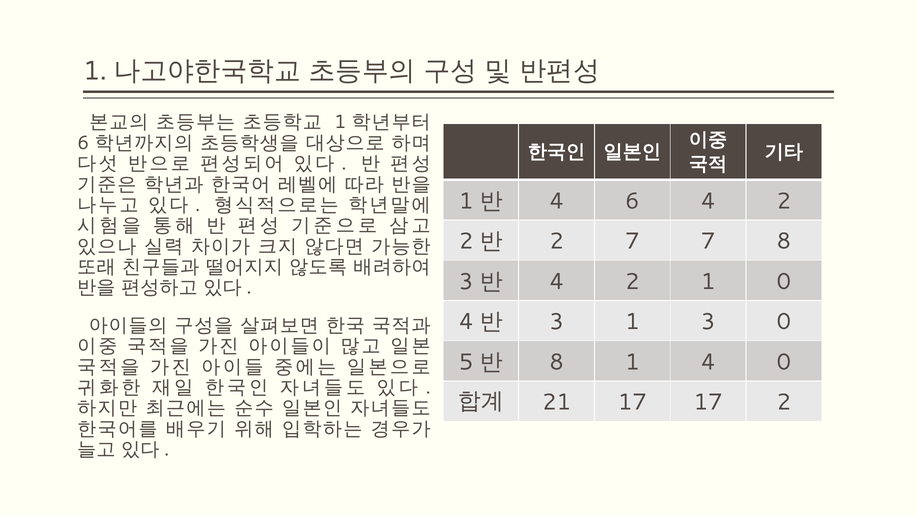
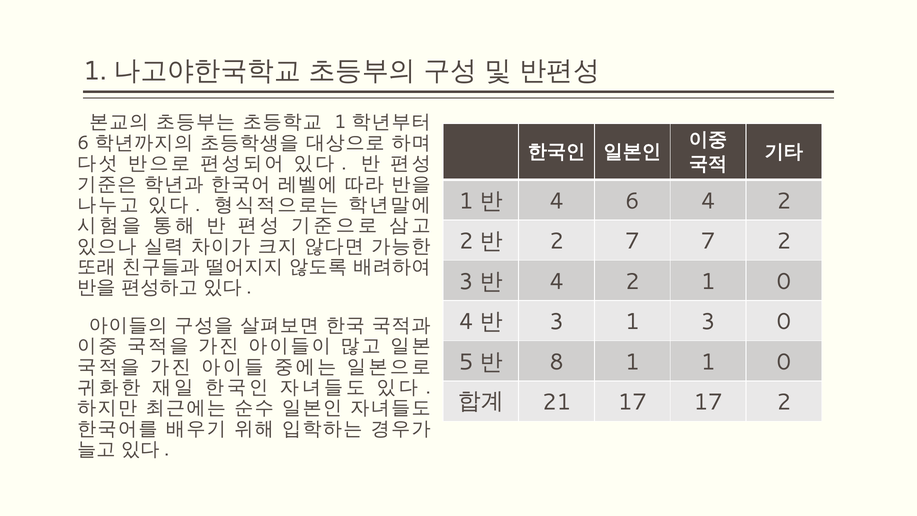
7 8: 8 -> 2 (784, 241)
1 4: 4 -> 1 (708, 362)
